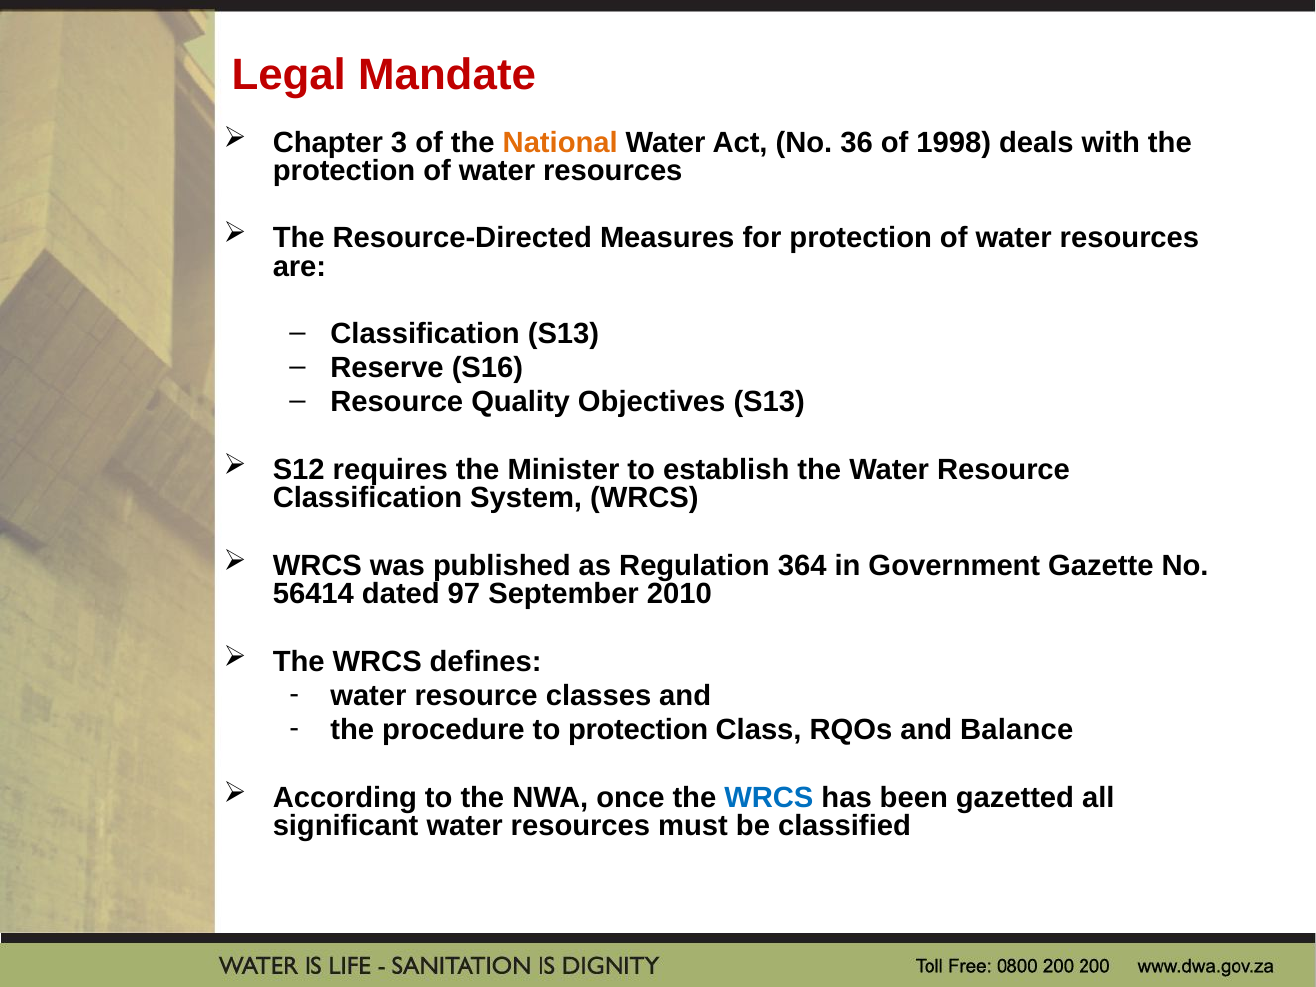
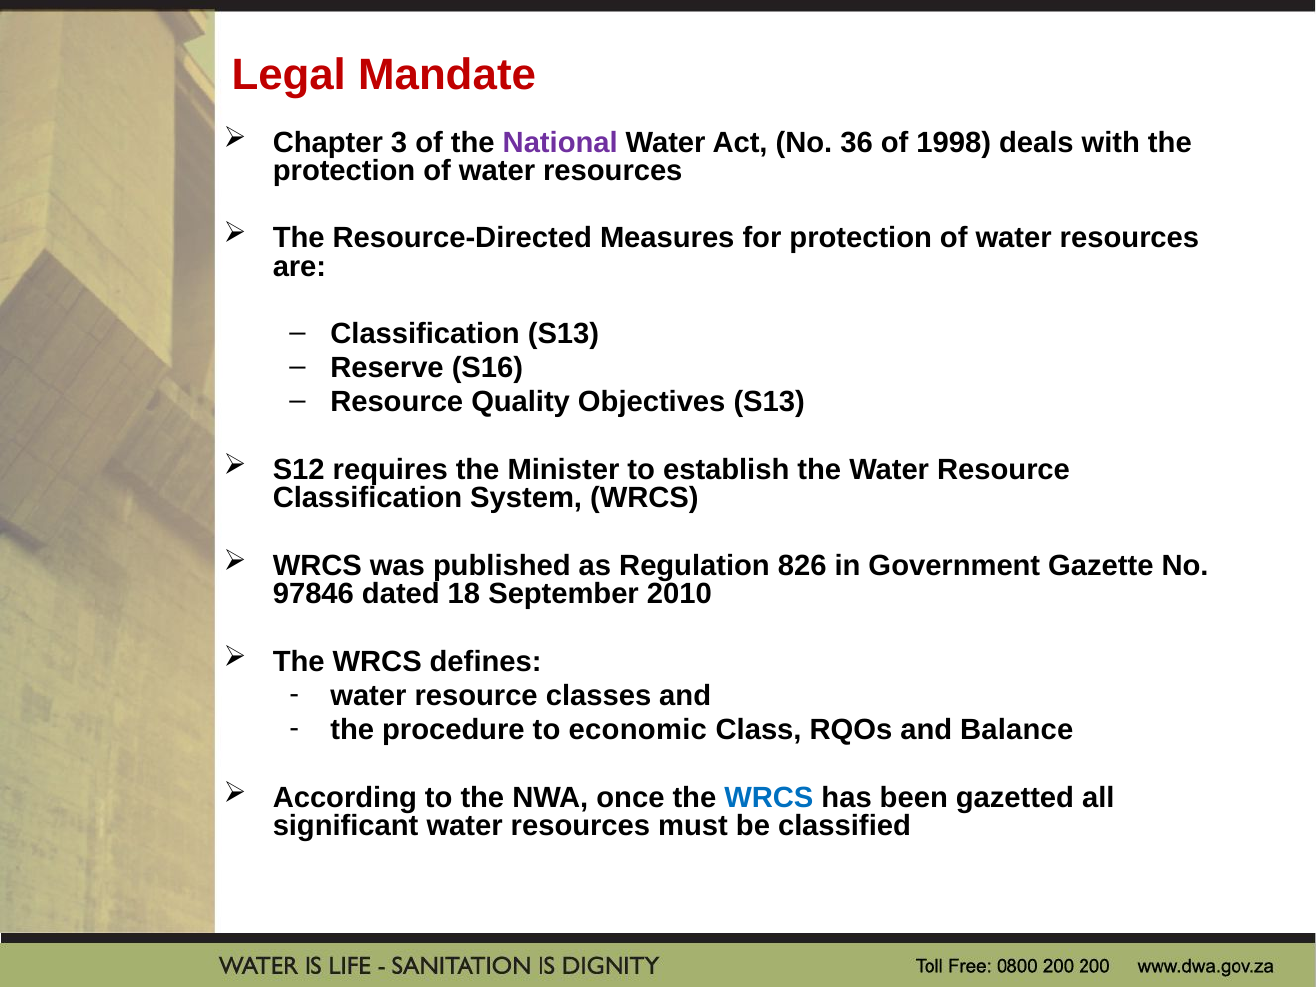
National colour: orange -> purple (560, 142)
364: 364 -> 826 (802, 566)
56414: 56414 -> 97846 (313, 594)
97: 97 -> 18 (464, 594)
to protection: protection -> economic (638, 730)
